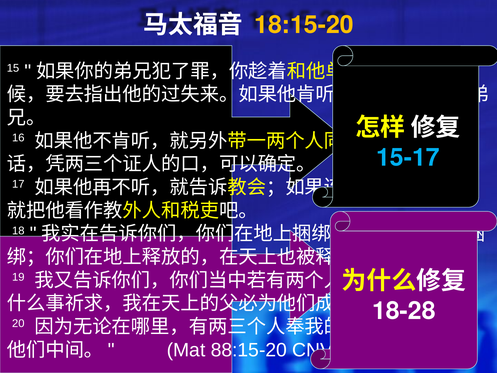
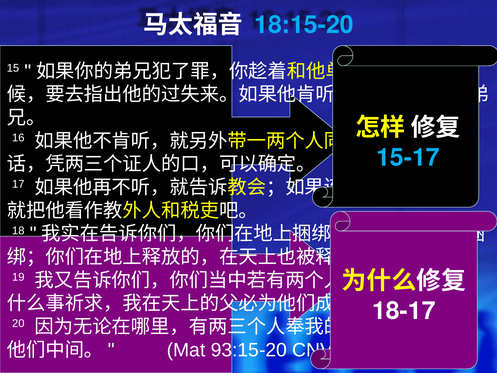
18:15-20 colour: yellow -> light blue (304, 25)
18-28: 18-28 -> 18-17 (404, 311)
88:15-20: 88:15-20 -> 93:15-20 (249, 350)
